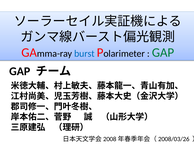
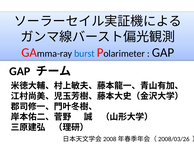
GAP colour: green -> black (163, 52)
